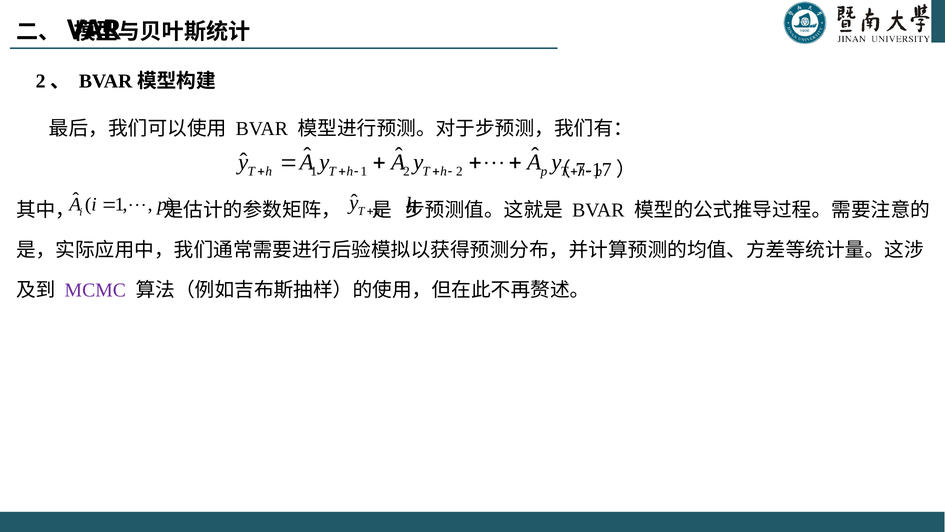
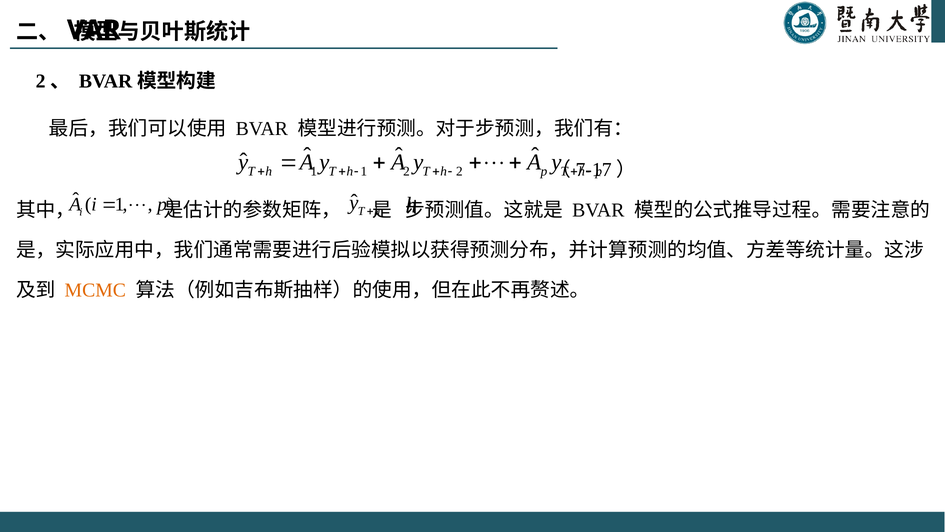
MCMC colour: purple -> orange (95, 290)
